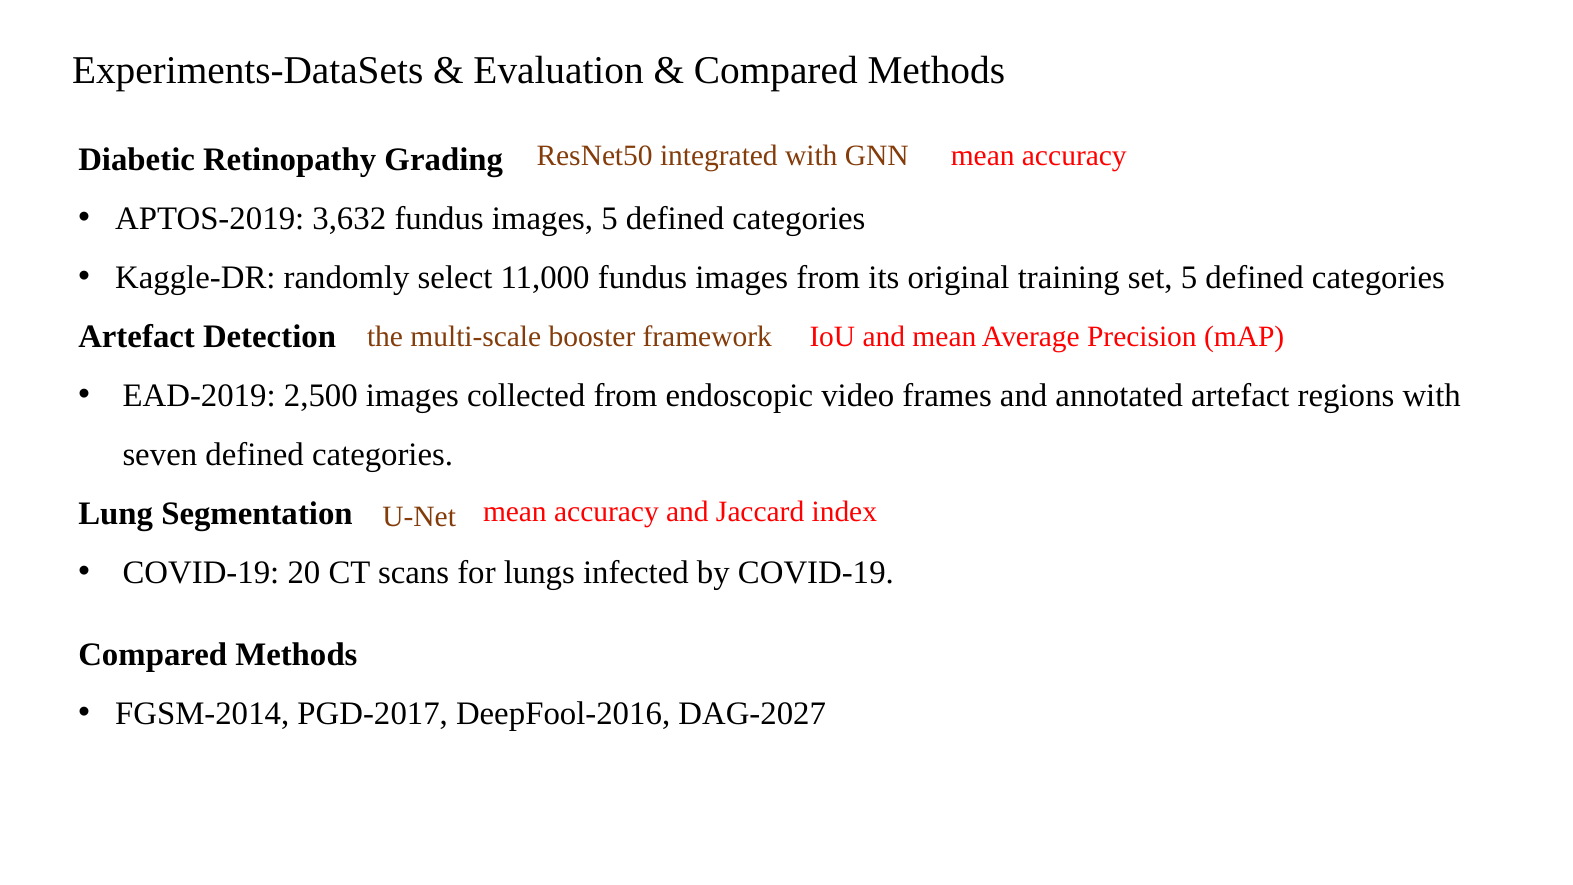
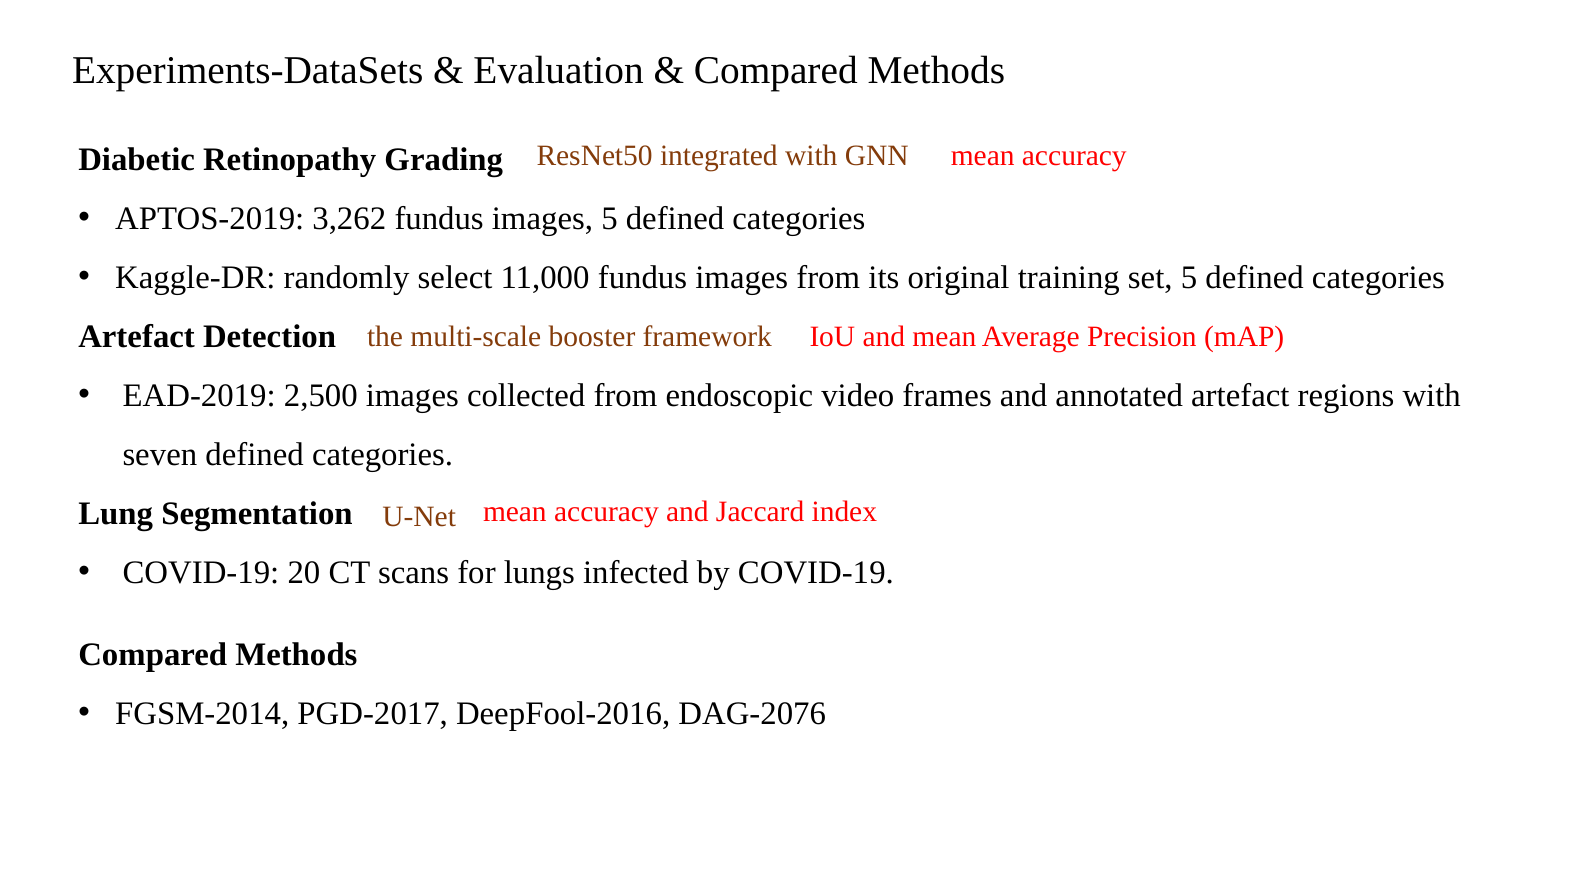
3,632: 3,632 -> 3,262 (349, 218)
DAG-2027: DAG-2027 -> DAG-2076 (752, 714)
